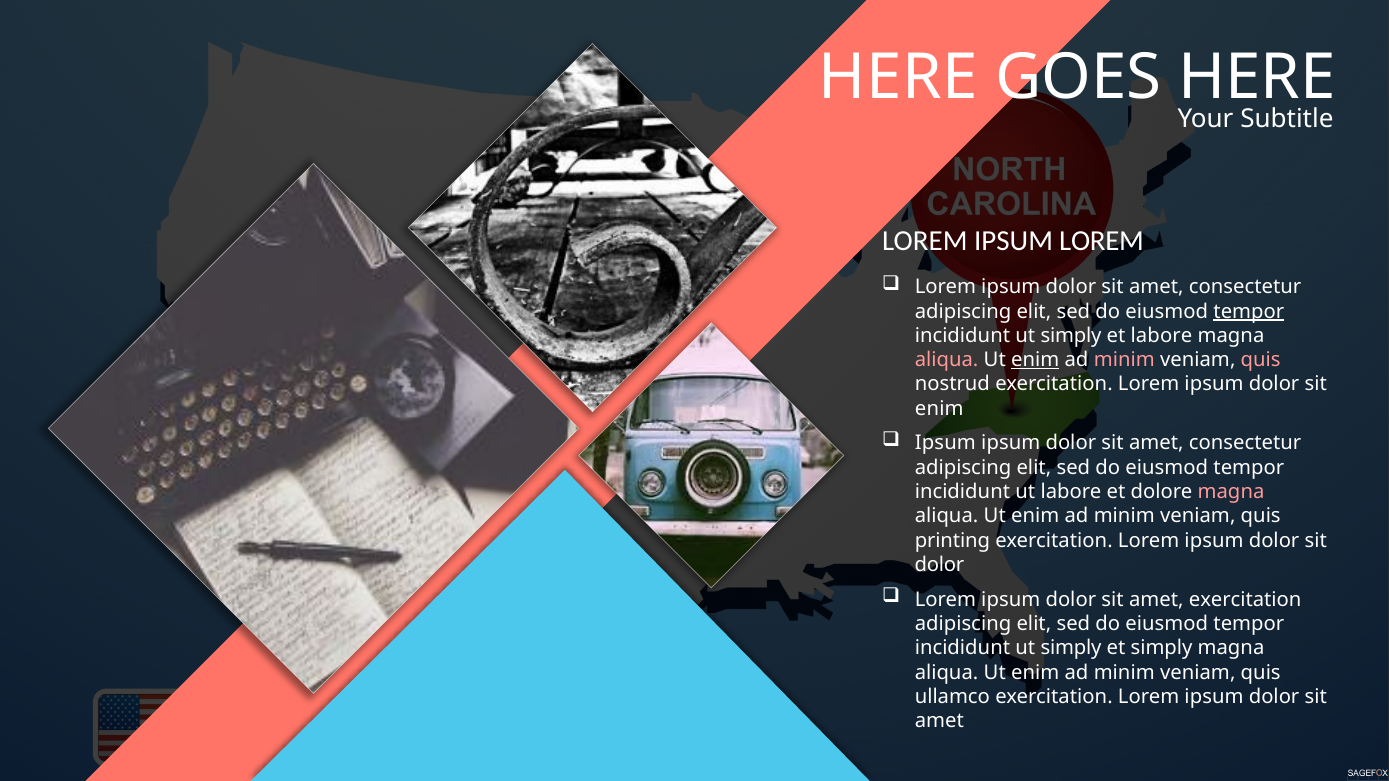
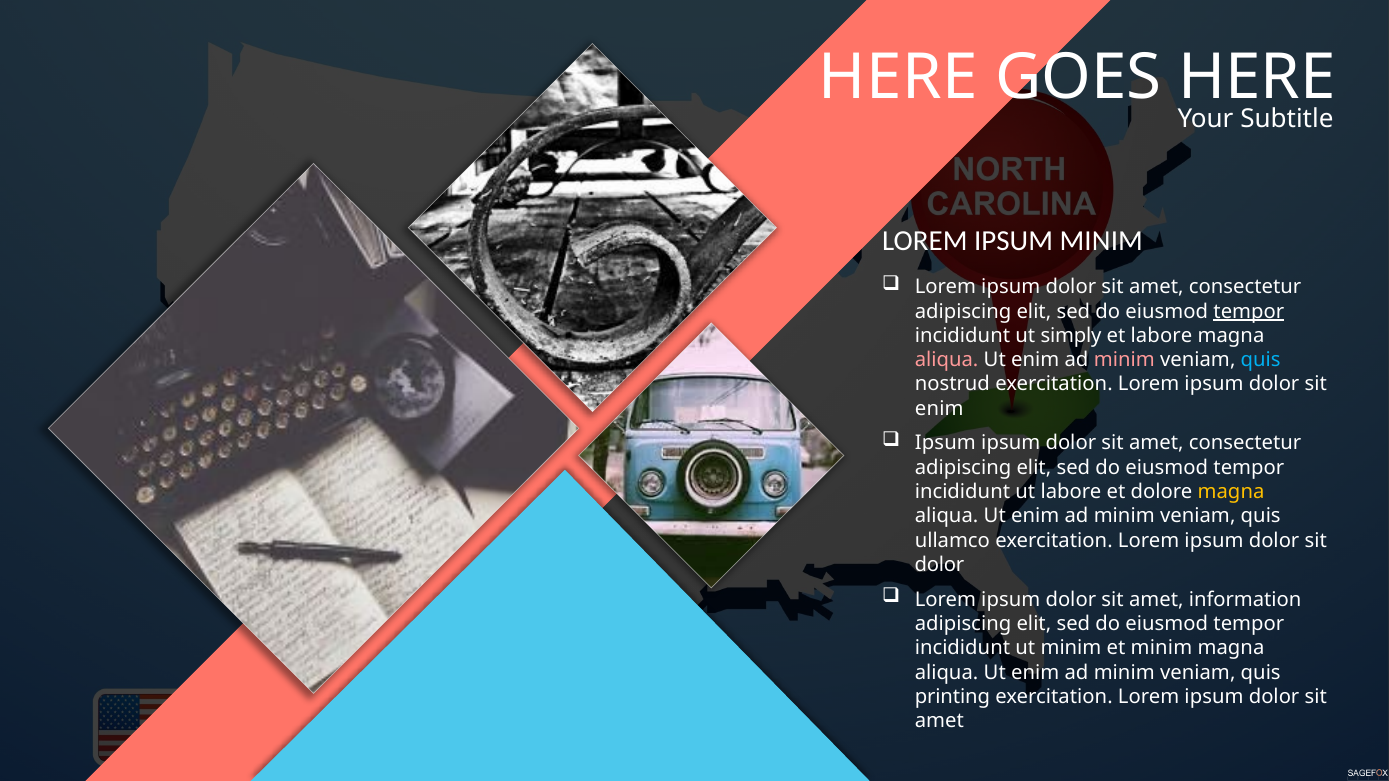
IPSUM LOREM: LOREM -> MINIM (1101, 241)
enim underline: present -> none (1035, 360)
quis colour: pink -> light blue (1261, 360)
magna colour: pink -> yellow (1231, 492)
printing: printing -> ullamco (952, 541)
amet exercitation: exercitation -> information (1245, 600)
simply: simply -> minim (1071, 648)
et simply: simply -> minim (1161, 648)
ullamco: ullamco -> printing (952, 697)
